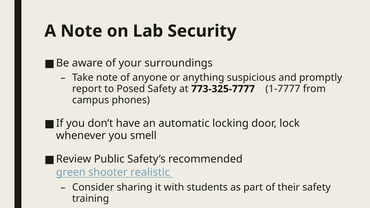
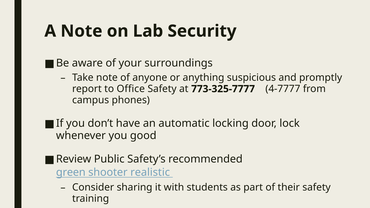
Posed: Posed -> Office (131, 89)
1-7777: 1-7777 -> 4-7777 (283, 89)
smell: smell -> good (143, 136)
